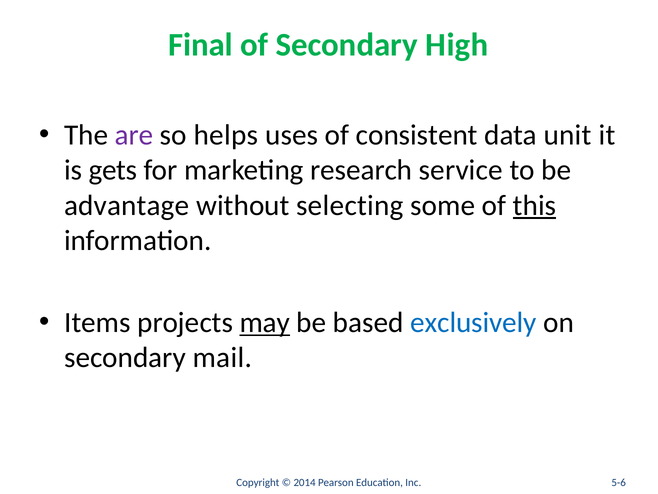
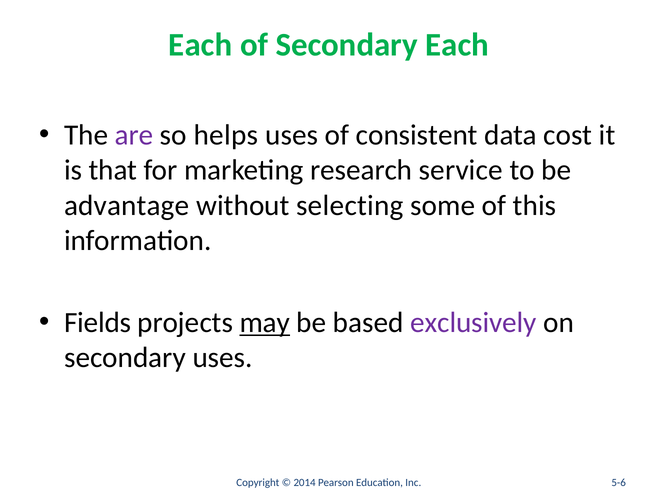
Final: Final -> Each (201, 45)
Secondary High: High -> Each (457, 45)
unit: unit -> cost (568, 135)
gets: gets -> that (113, 170)
this underline: present -> none (535, 205)
Items: Items -> Fields (98, 322)
exclusively colour: blue -> purple (473, 322)
secondary mail: mail -> uses (223, 357)
